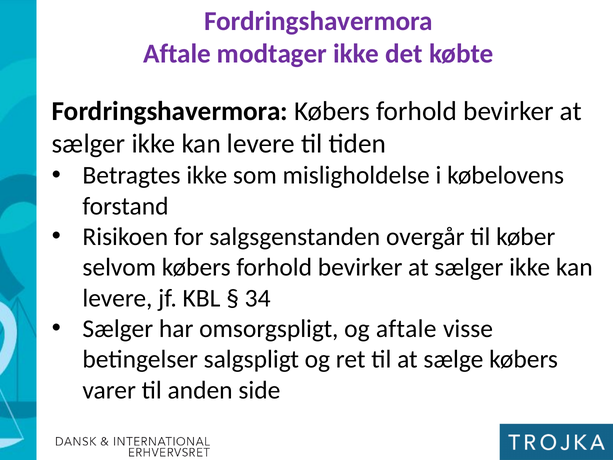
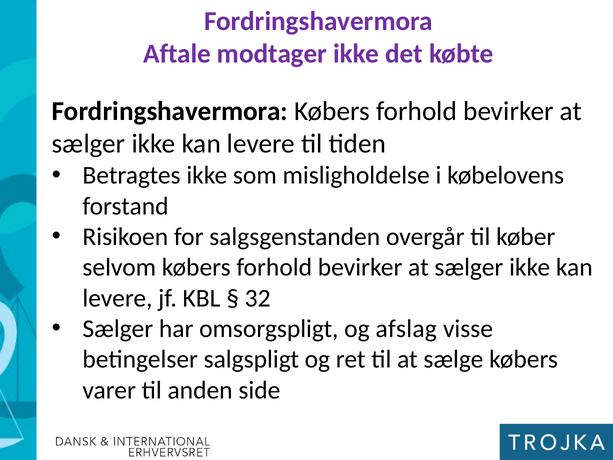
34: 34 -> 32 (258, 298)
og aftale: aftale -> afslag (406, 329)
